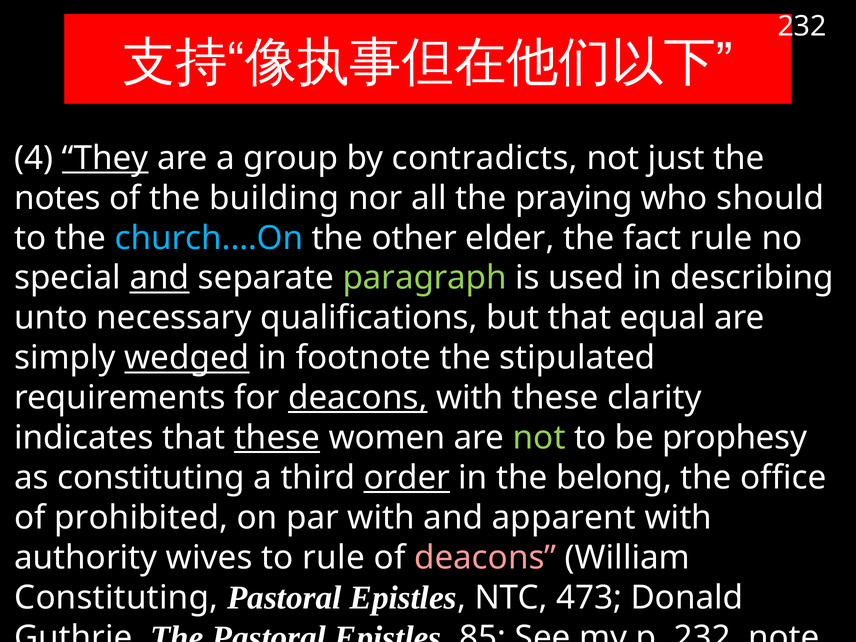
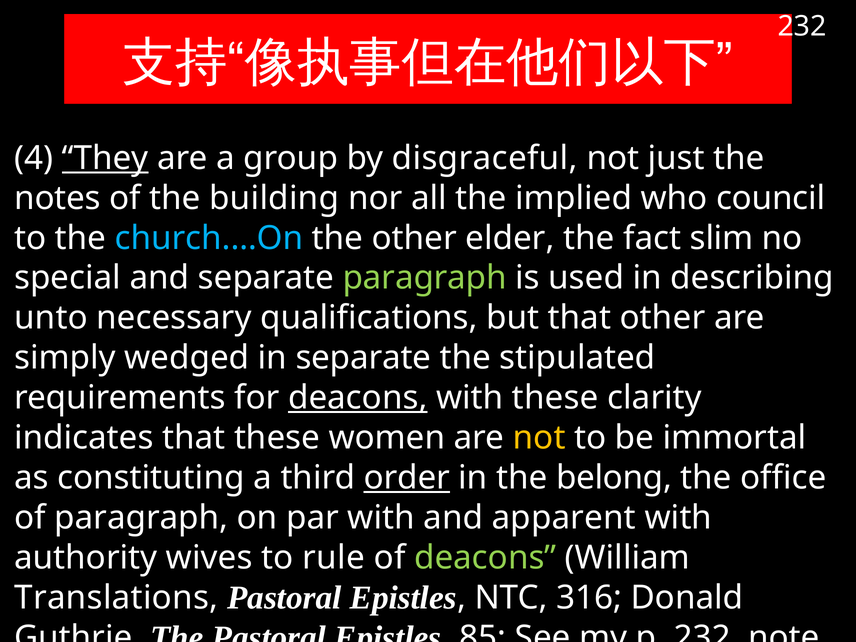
contradicts: contradicts -> disgraceful (485, 158)
praying: praying -> implied (574, 198)
should: should -> council (771, 198)
fact rule: rule -> slim (722, 238)
and underline: present -> none (159, 278)
that equal: equal -> other (662, 318)
wedged underline: present -> none (187, 358)
in footnote: footnote -> separate (363, 358)
these underline: present -> none (277, 438)
not colour: light green -> yellow (539, 438)
prophesy: prophesy -> immortal (734, 438)
of prohibited: prohibited -> paragraph (141, 518)
deacons colour: pink -> light green (485, 558)
Constituting: Constituting -> Translations (116, 598)
473: 473 -> 316 (589, 598)
